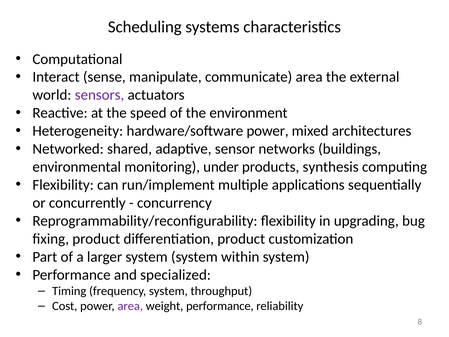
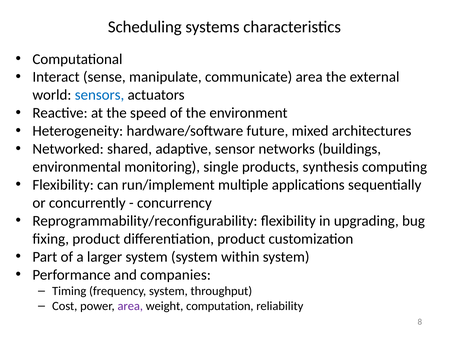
sensors colour: purple -> blue (100, 95)
hardware/software power: power -> future (267, 131)
under: under -> single (221, 167)
specialized: specialized -> companies (176, 275)
weight performance: performance -> computation (220, 306)
